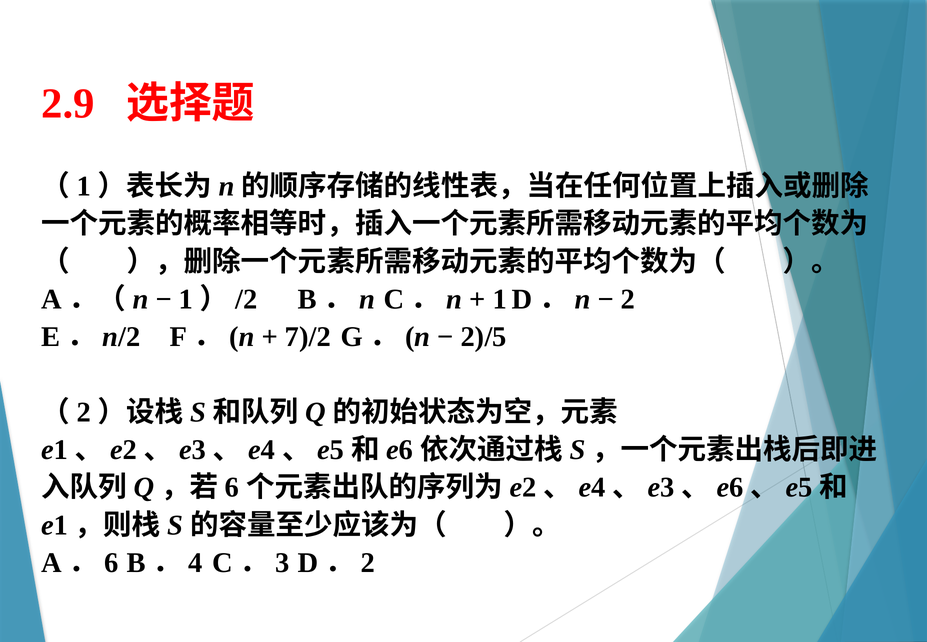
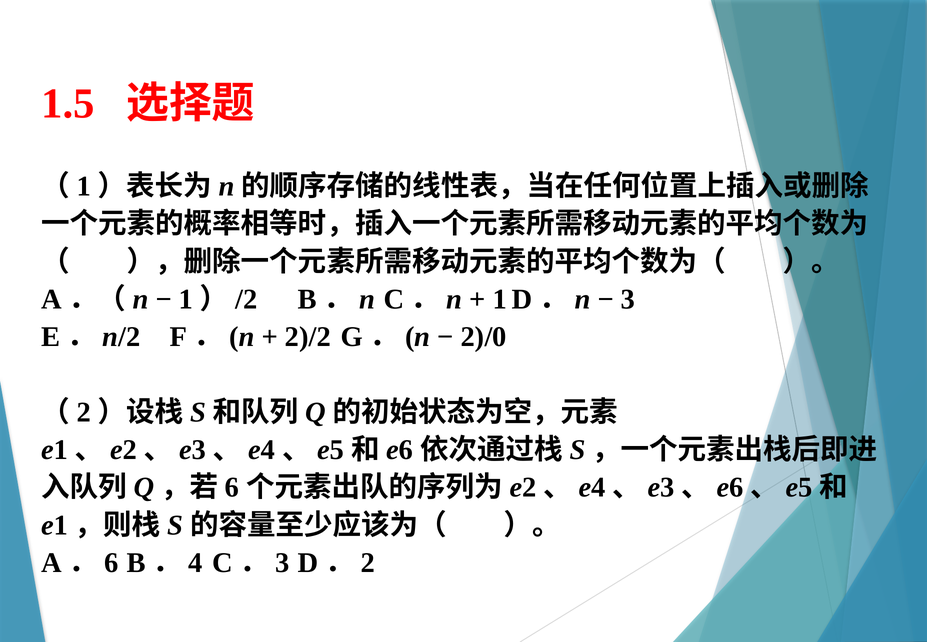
2.9: 2.9 -> 1.5 (68, 103)
2: 2 -> 3 (628, 299)
7)/2: 7)/2 -> 2)/2 (308, 337)
2)/5: 2)/5 -> 2)/0 (484, 337)
